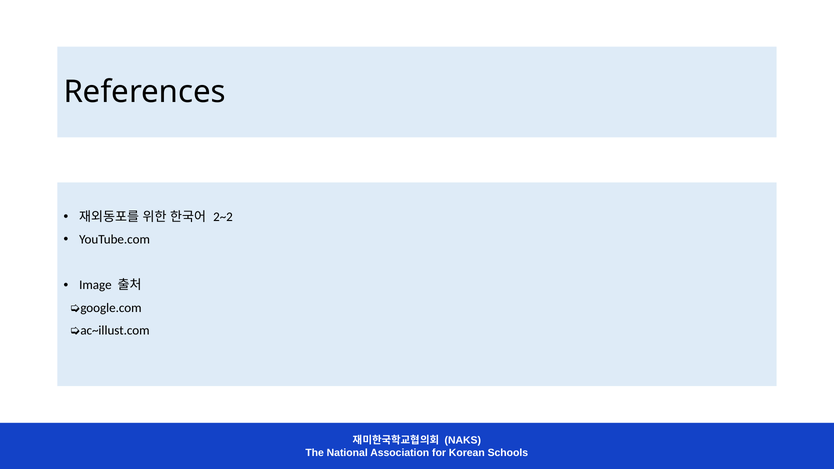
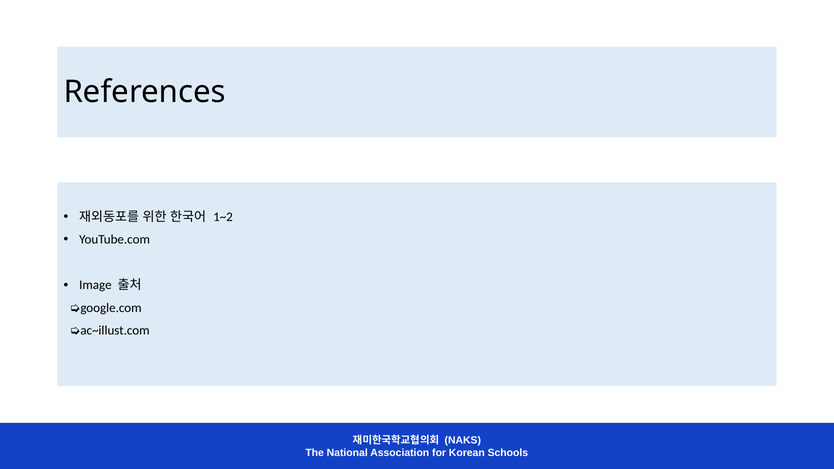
2~2: 2~2 -> 1~2 (223, 217)
